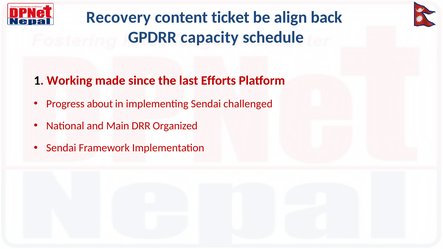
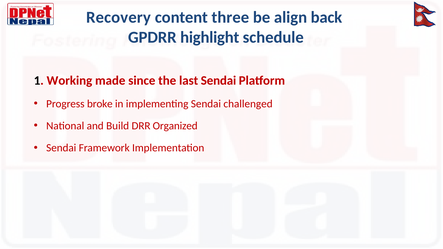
ticket: ticket -> three (230, 17)
capacity: capacity -> highlight (210, 37)
last Efforts: Efforts -> Sendai (219, 81)
about: about -> broke (100, 104)
Main: Main -> Build (118, 126)
